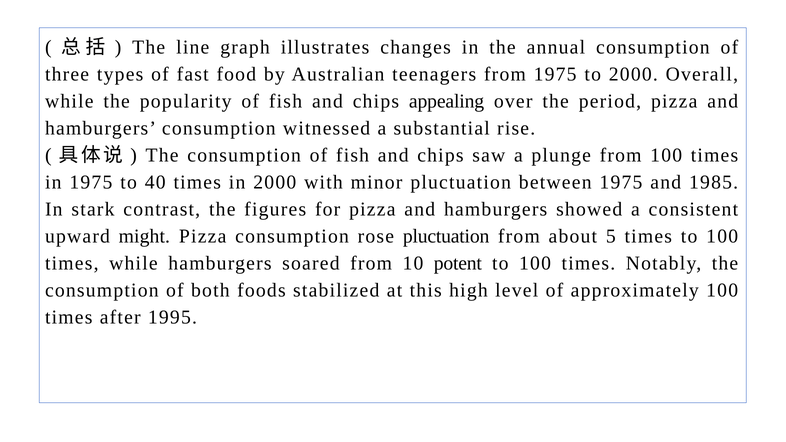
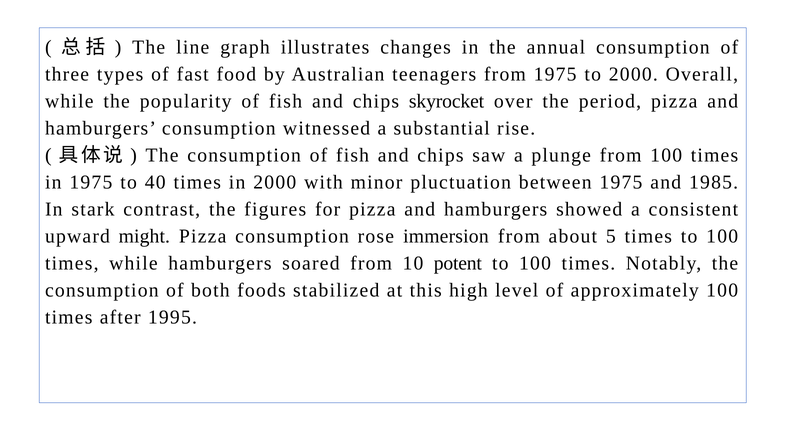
appealing: appealing -> skyrocket (447, 101)
rose pluctuation: pluctuation -> immersion (446, 236)
